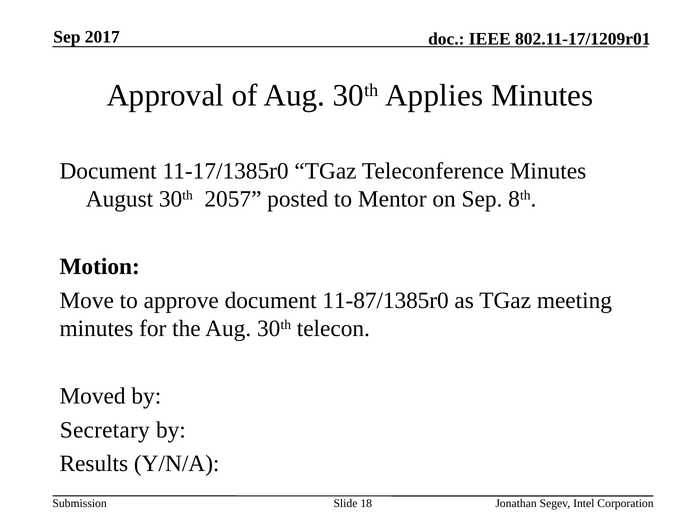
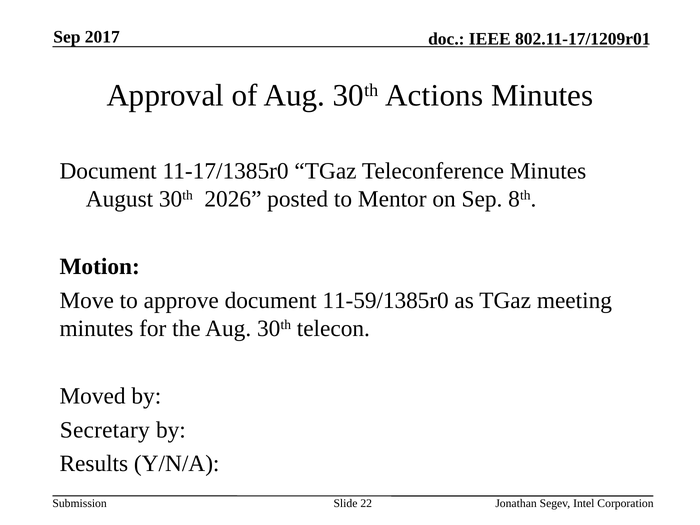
Applies: Applies -> Actions (434, 95)
2057: 2057 -> 2026 (233, 199)
11-87/1385r0: 11-87/1385r0 -> 11-59/1385r0 (386, 300)
18: 18 -> 22 (366, 504)
